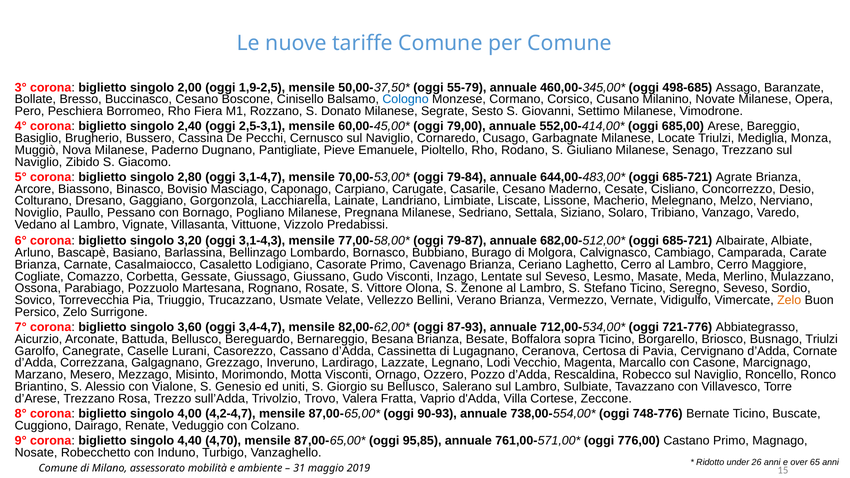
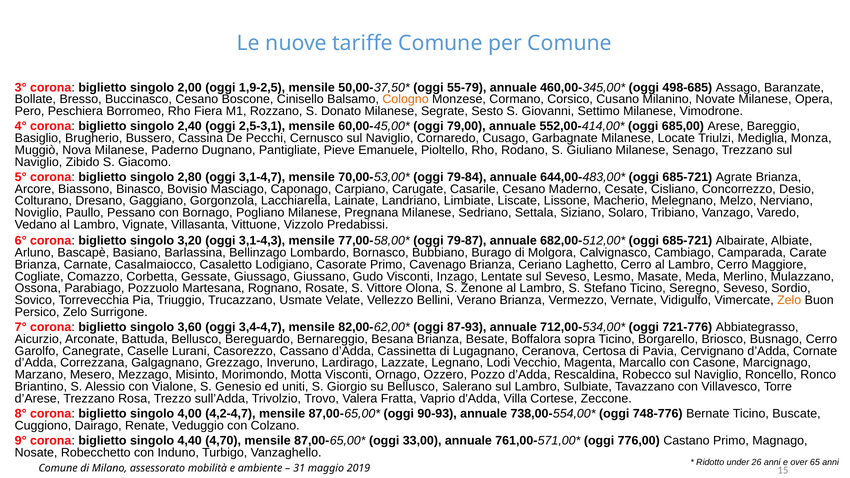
Cologno colour: blue -> orange (406, 99)
Busnago Triulzi: Triulzi -> Cerro (822, 339)
95,85: 95,85 -> 33,00 (422, 441)
